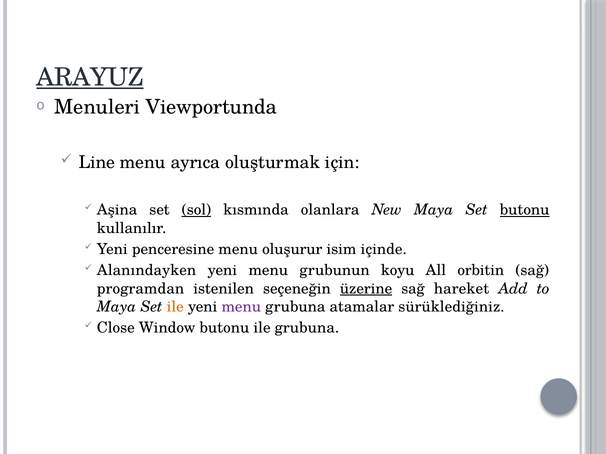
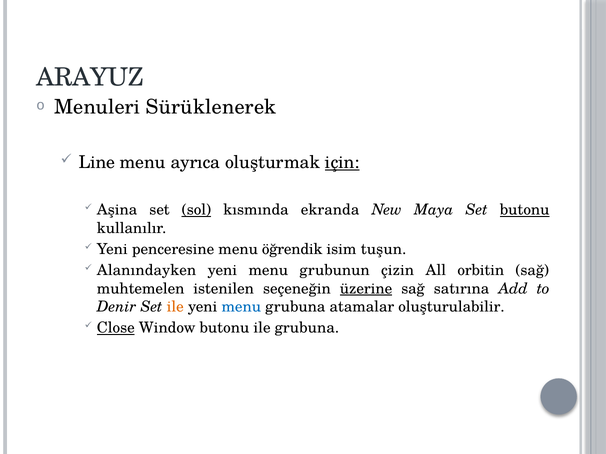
ARAYUZ underline: present -> none (90, 78)
Viewportunda: Viewportunda -> Sürüklenerek (211, 107)
için underline: none -> present (342, 163)
olanlara: olanlara -> ekranda (330, 210)
oluşurur: oluşurur -> öğrendik (292, 249)
içinde: içinde -> tuşun (384, 249)
koyu: koyu -> çizin (398, 271)
programdan: programdan -> muhtemelen (141, 289)
hareket: hareket -> satırına (462, 289)
Maya: Maya -> Denir (117, 307)
menu colour: purple -> blue (241, 307)
sürüklediğiniz: sürüklediğiniz -> oluşturulabilir (451, 307)
Close underline: none -> present (116, 328)
